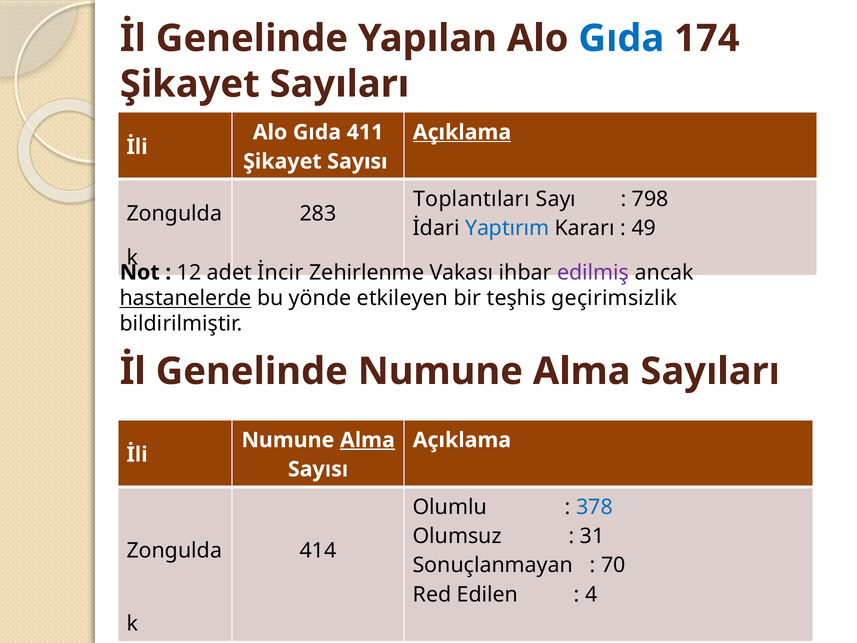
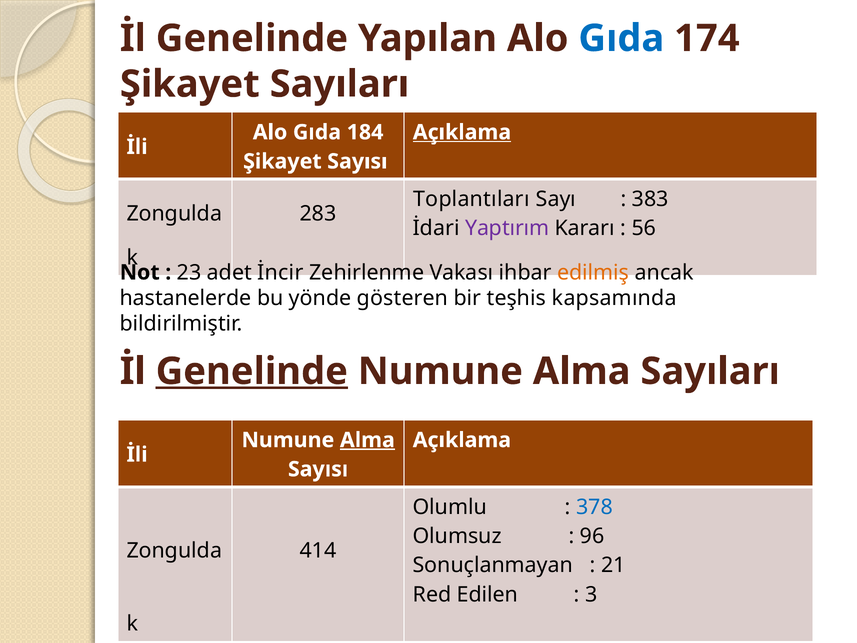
411: 411 -> 184 (365, 132)
798: 798 -> 383 (650, 199)
Yaptırım colour: blue -> purple (507, 228)
49: 49 -> 56 (644, 228)
12: 12 -> 23 (189, 272)
edilmiş colour: purple -> orange (593, 272)
hastanelerde underline: present -> none (186, 298)
etkileyen: etkileyen -> gösteren (403, 298)
geçirimsizlik: geçirimsizlik -> kapsamında (614, 298)
Genelinde underline: none -> present (252, 371)
31: 31 -> 96 (592, 536)
70: 70 -> 21 (613, 565)
4: 4 -> 3 (591, 594)
